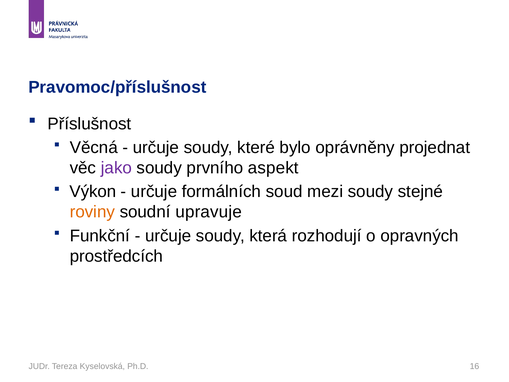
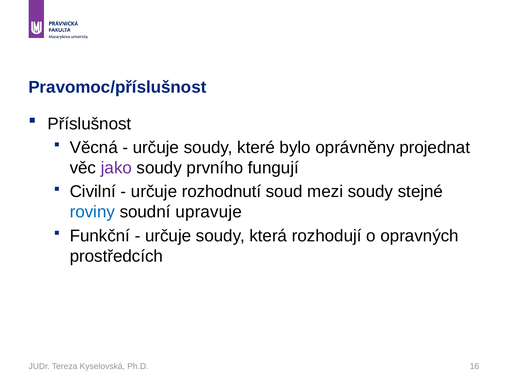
aspekt: aspekt -> fungují (273, 168)
Výkon: Výkon -> Civilní (93, 192)
formálních: formálních -> rozhodnutí (221, 192)
roviny colour: orange -> blue (92, 212)
